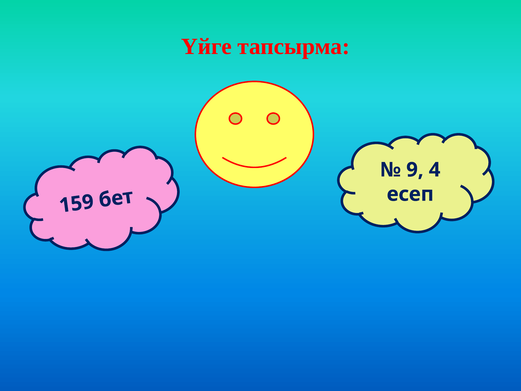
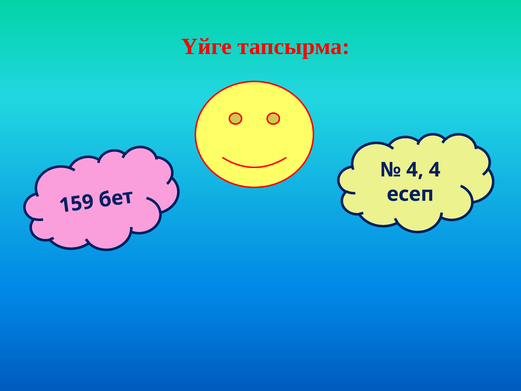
9: 9 -> 4 (415, 170)
